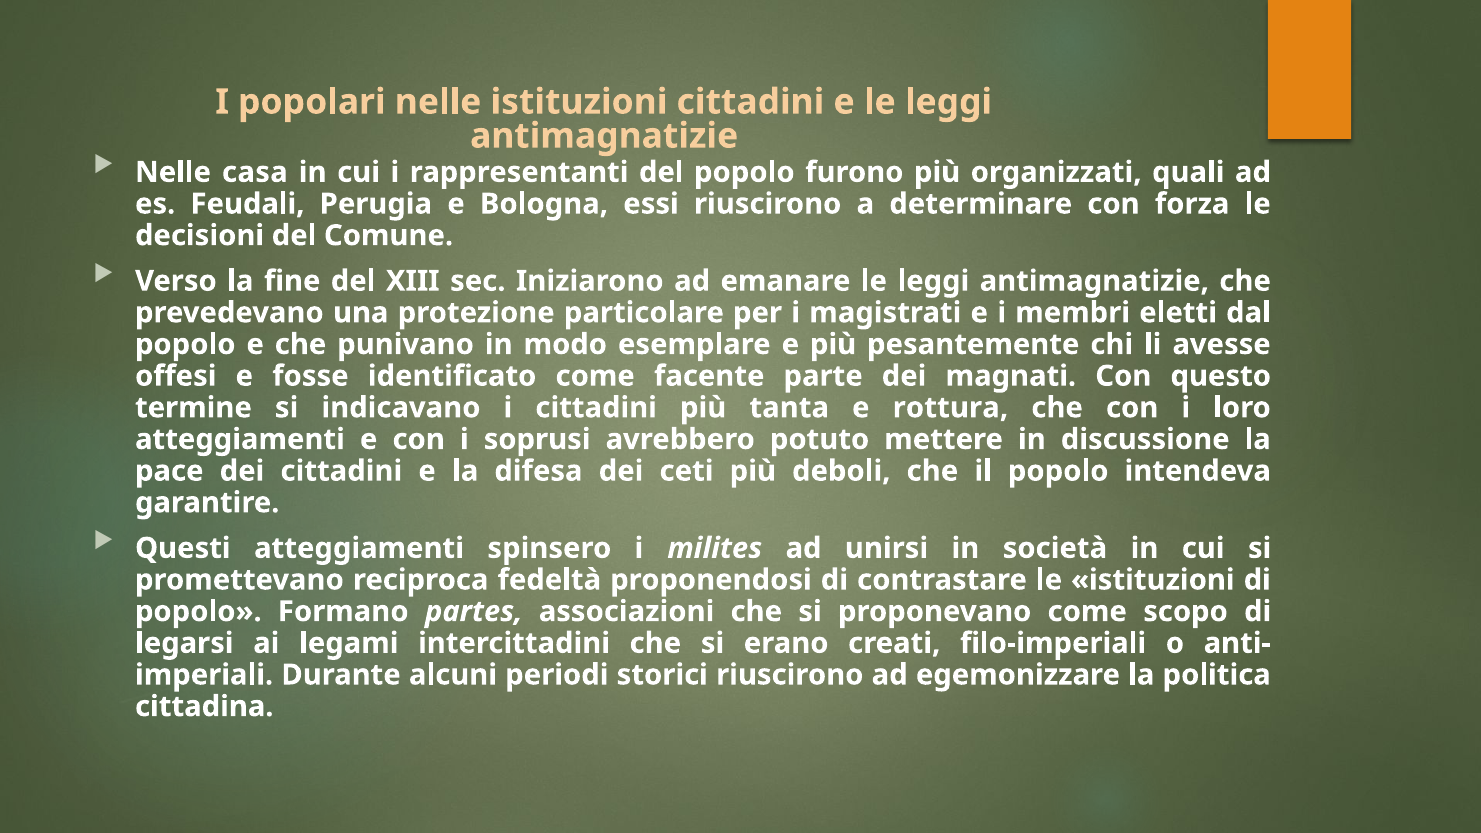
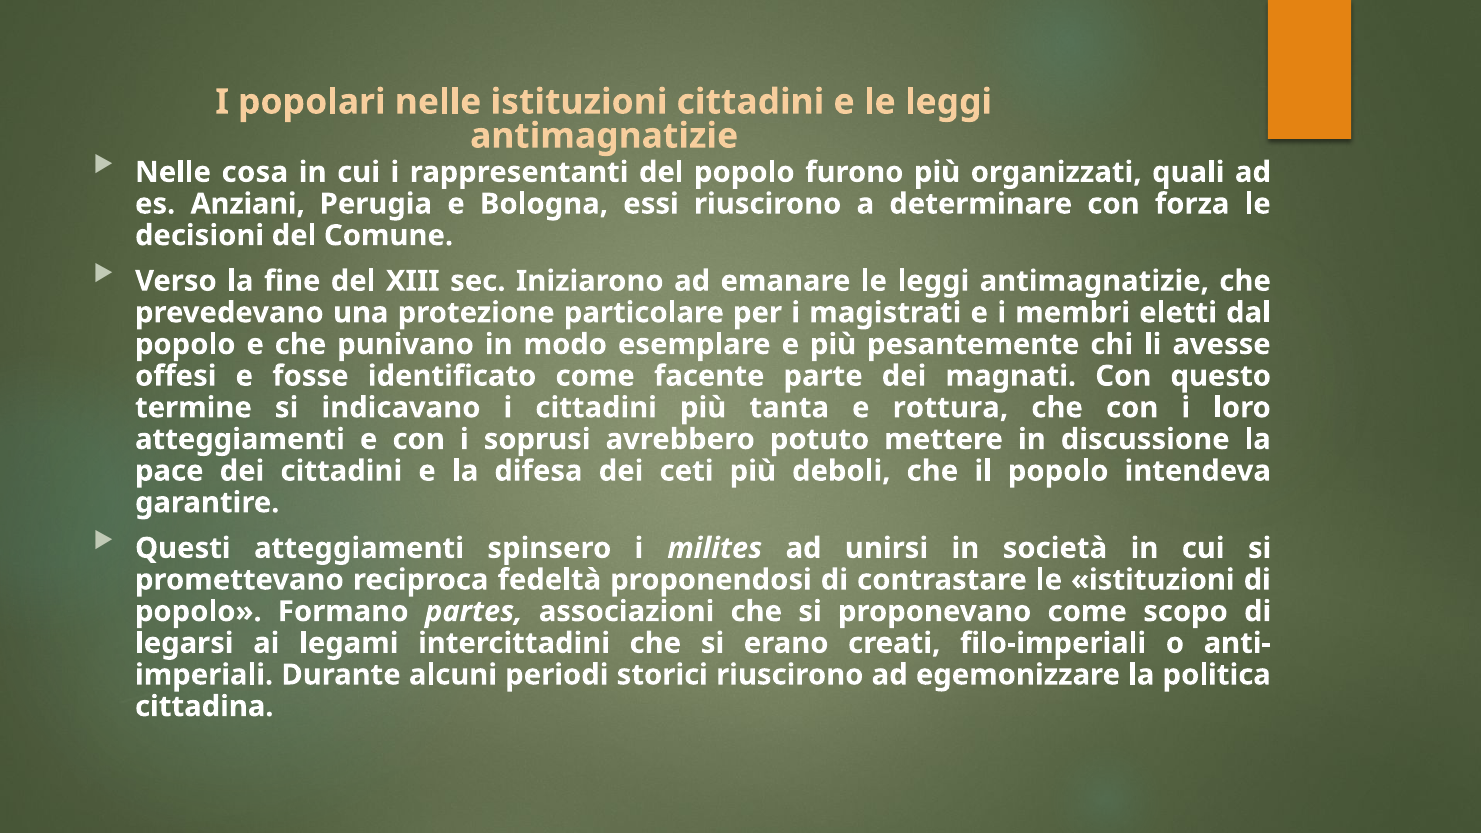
casa: casa -> cosa (255, 172)
Feudali: Feudali -> Anziani (248, 204)
